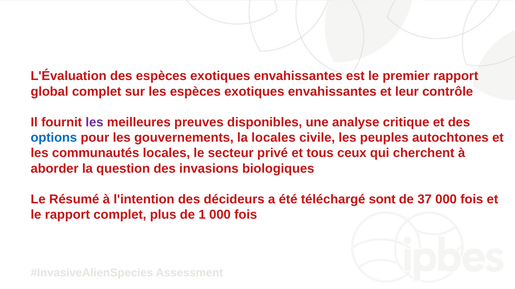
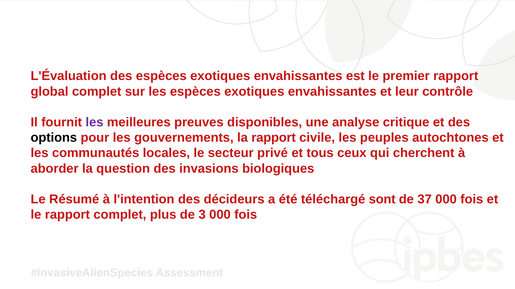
options colour: blue -> black (54, 138)
la locales: locales -> rapport (274, 138)
1: 1 -> 3 (202, 215)
